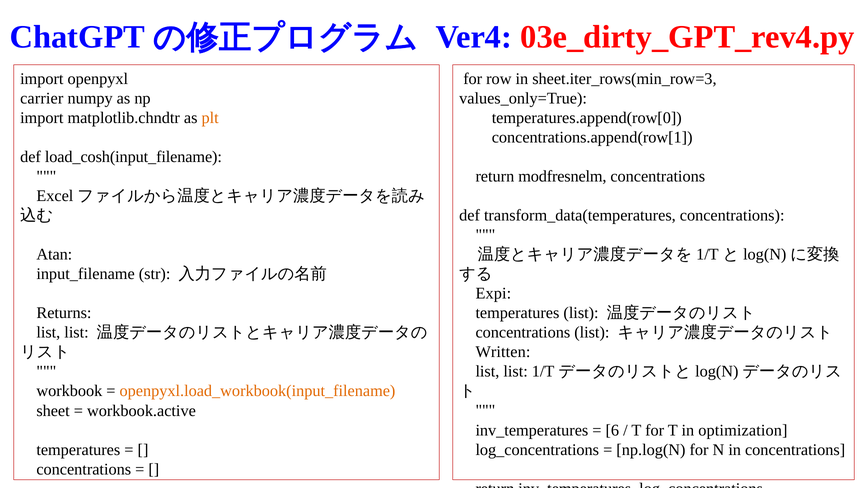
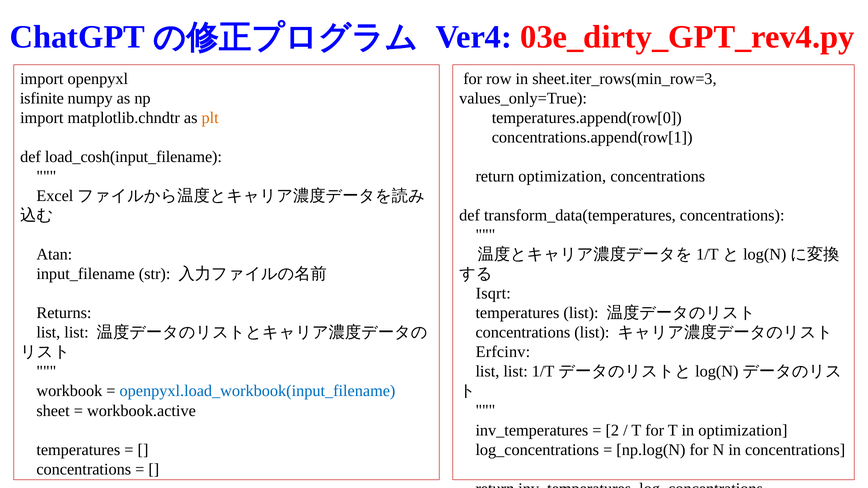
carrier: carrier -> isfinite (42, 98)
return modfresnelm: modfresnelm -> optimization (562, 176)
Expi: Expi -> Isqrt (493, 294)
Written: Written -> Erfcinv (503, 352)
openpyxl.load_workbook(input_filename colour: orange -> blue (257, 391)
6: 6 -> 2 (612, 430)
